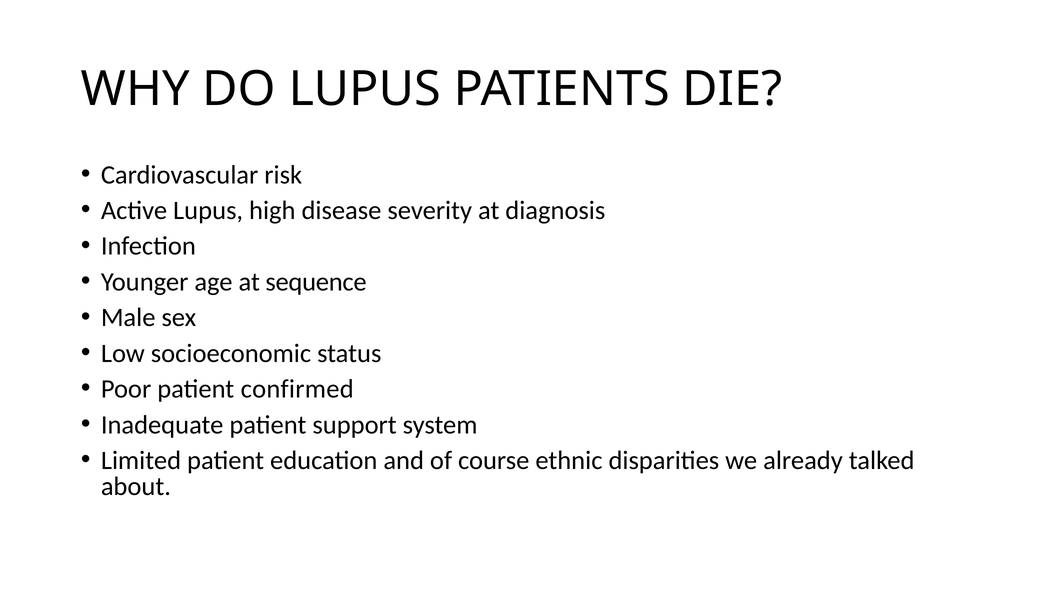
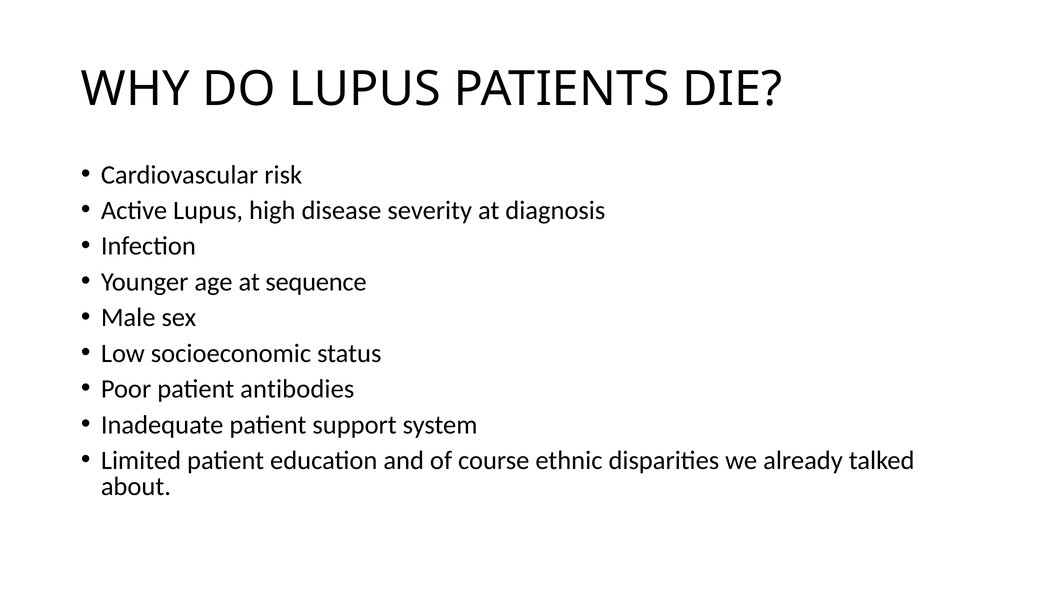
confirmed: confirmed -> antibodies (297, 389)
